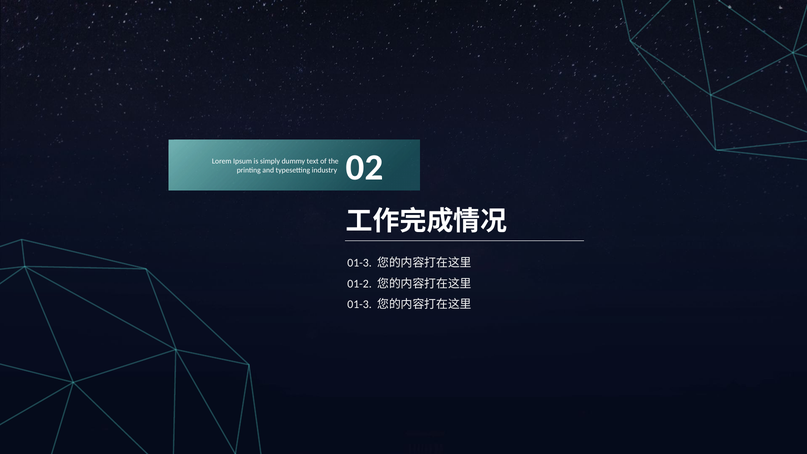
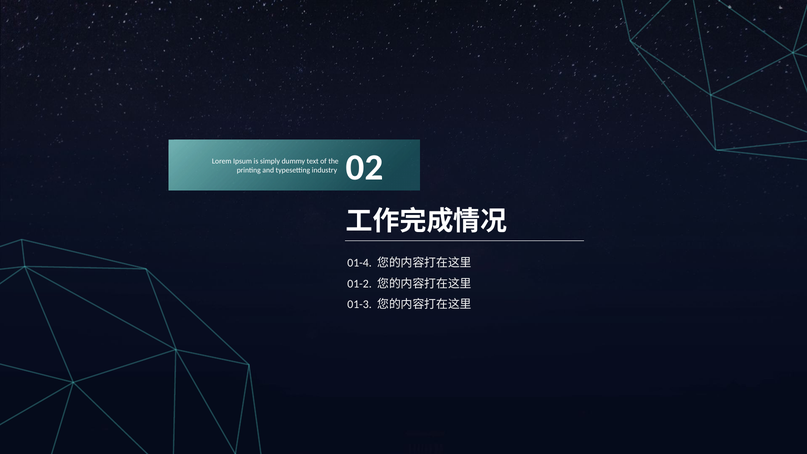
01-3: 01-3 -> 01-4 (360, 263)
